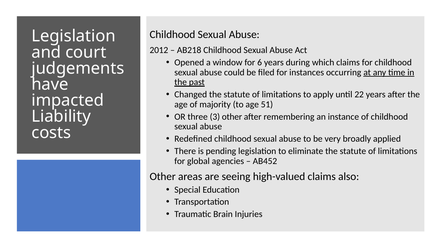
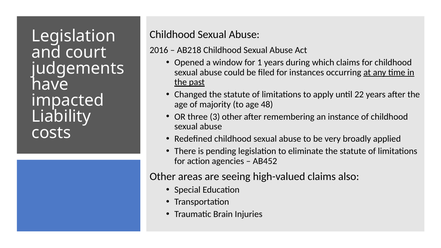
2012: 2012 -> 2016 (159, 50)
6: 6 -> 1 (260, 62)
51: 51 -> 48 (267, 104)
global: global -> action (198, 161)
